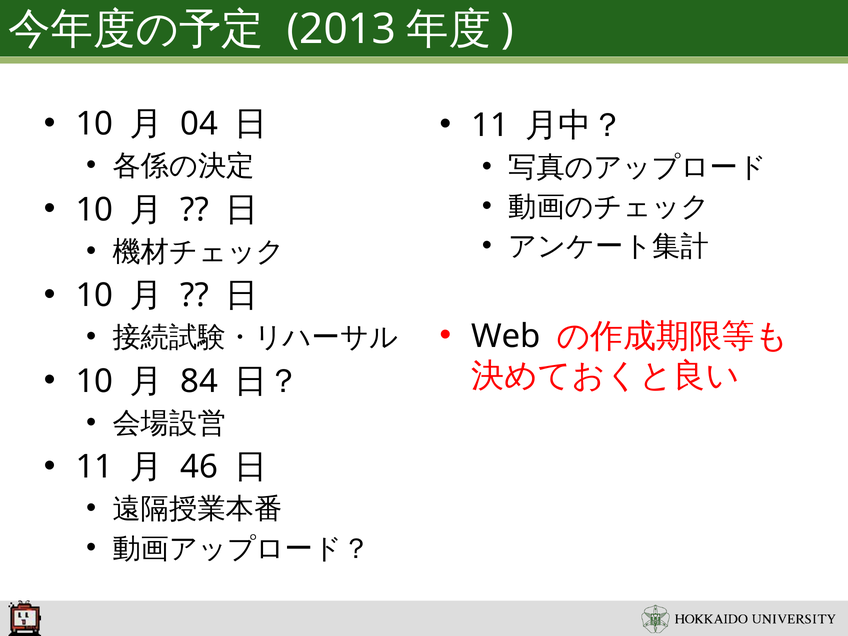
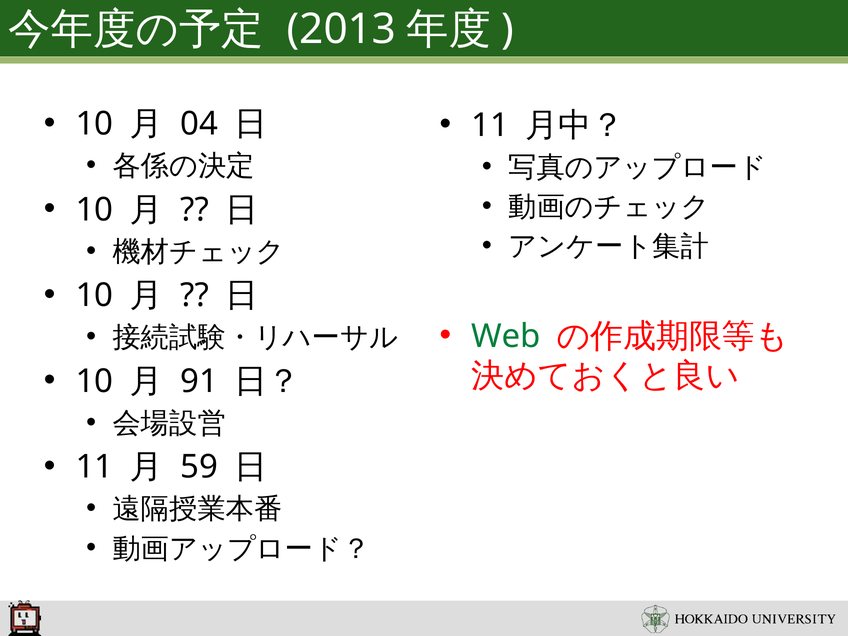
Web colour: black -> green (506, 336)
84: 84 -> 91 (199, 381)
46: 46 -> 59 (199, 467)
